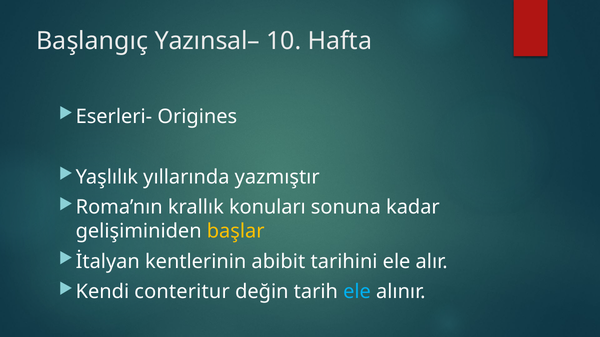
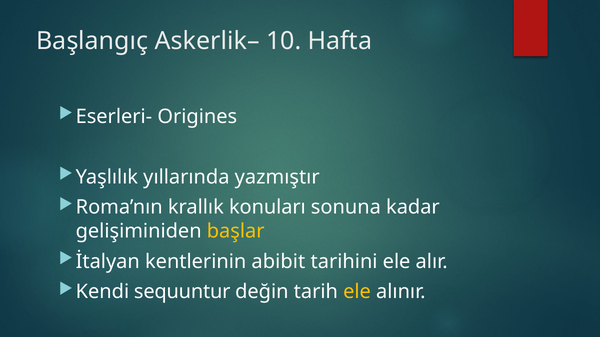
Yazınsal–: Yazınsal– -> Askerlik– (207, 41)
conteritur: conteritur -> sequuntur (182, 292)
ele colour: light blue -> yellow (357, 292)
